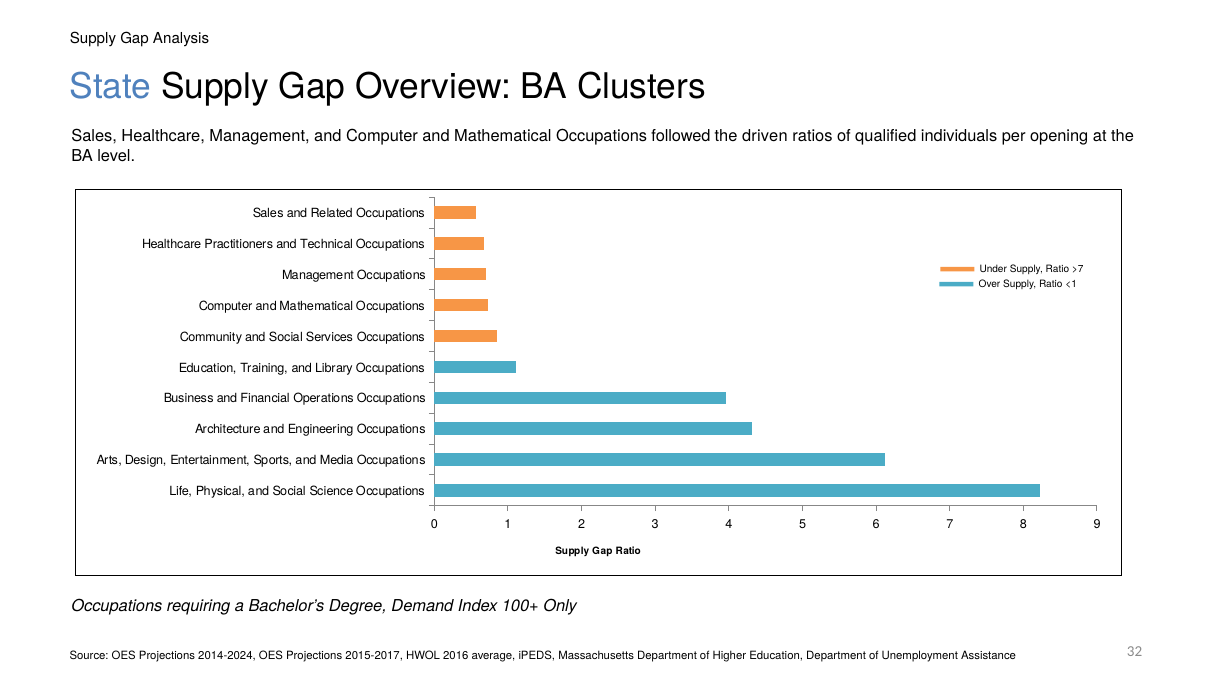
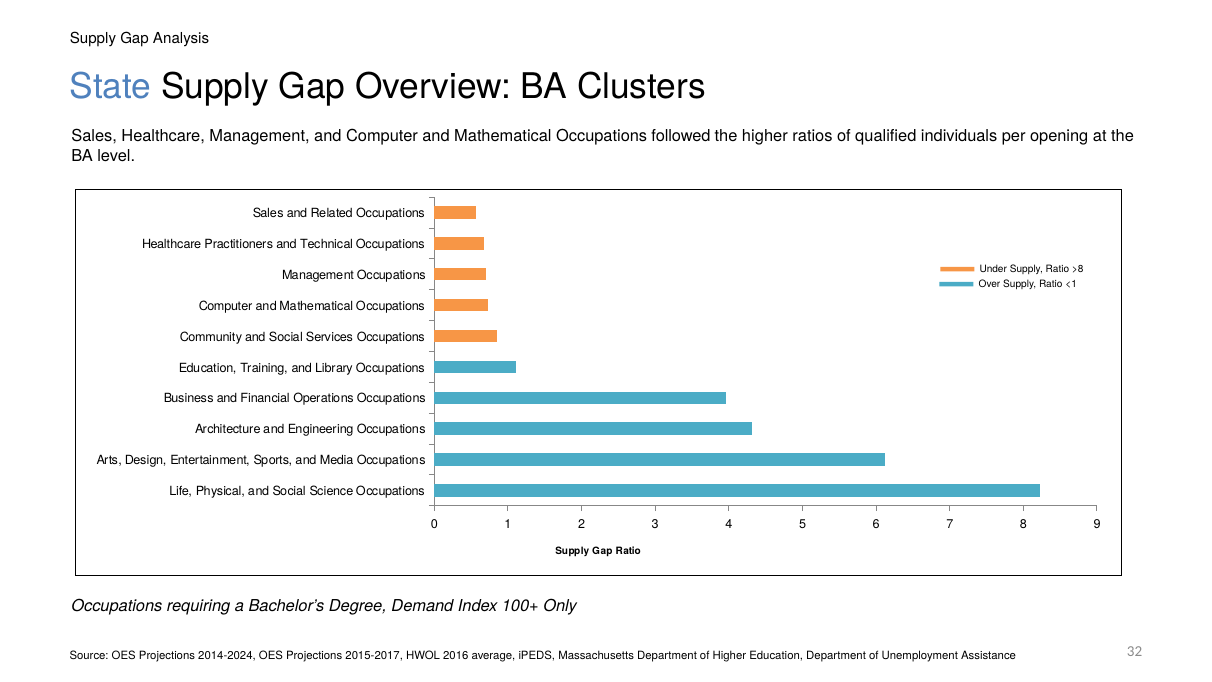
the driven: driven -> higher (765, 136)
>7: >7 -> >8 (1078, 269)
